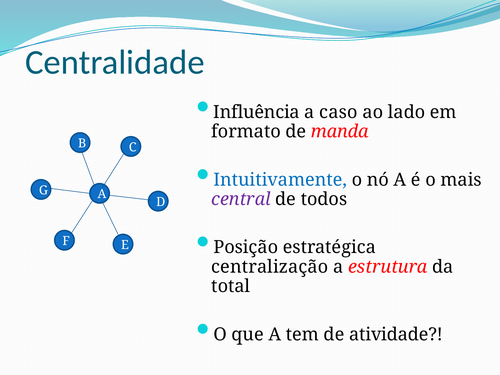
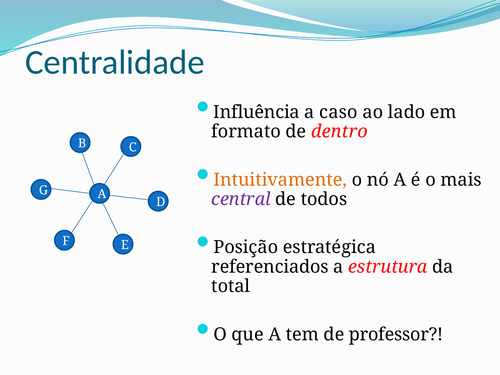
manda: manda -> dentro (339, 132)
Intuitivamente colour: blue -> orange (280, 180)
centralização: centralização -> referenciados (270, 267)
atividade: atividade -> professor (396, 334)
